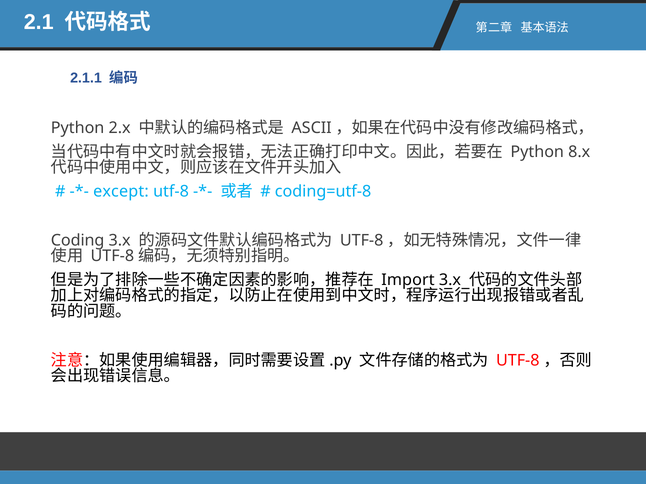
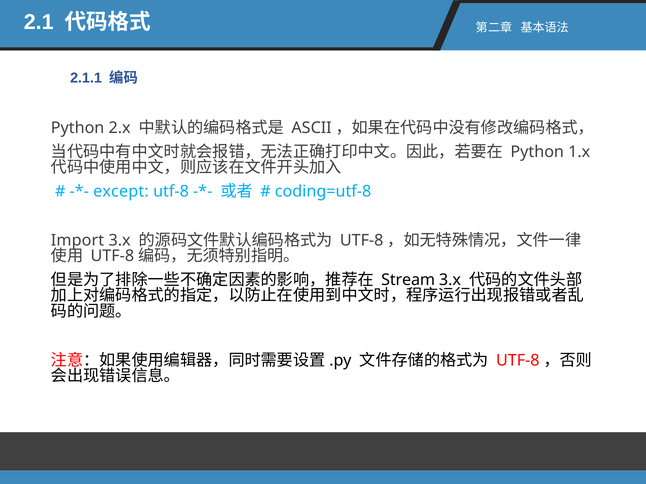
8.x: 8.x -> 1.x (579, 152)
Coding: Coding -> Import (78, 241)
Import: Import -> Stream (408, 280)
